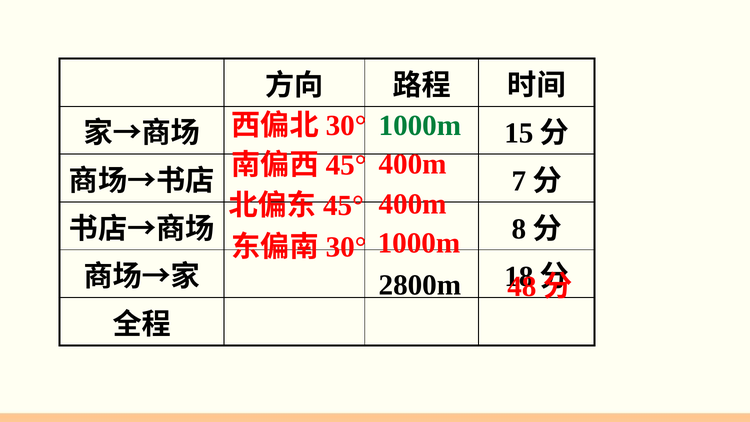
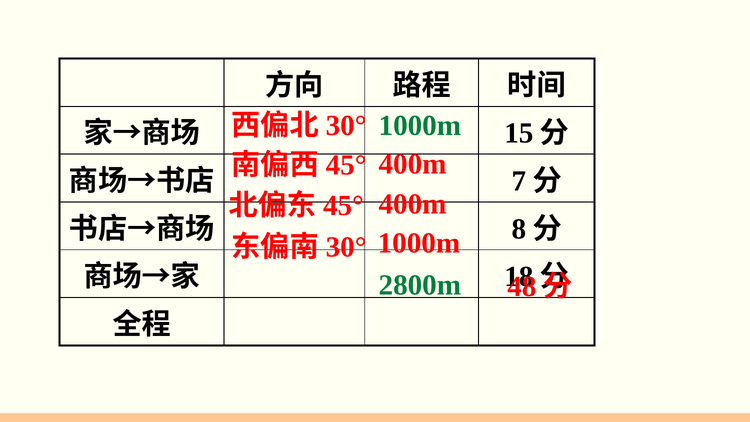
2800m colour: black -> green (420, 285)
